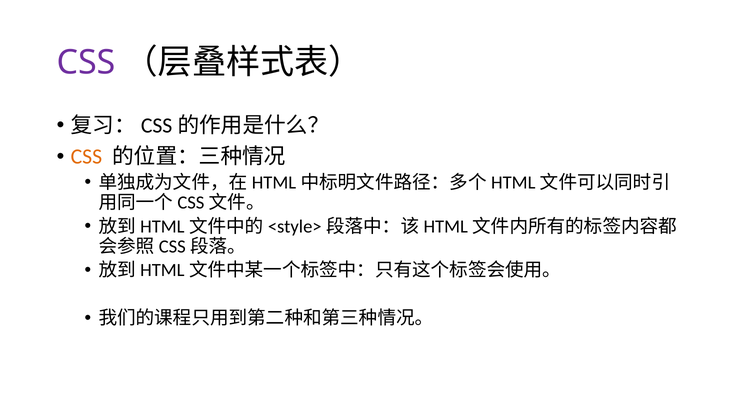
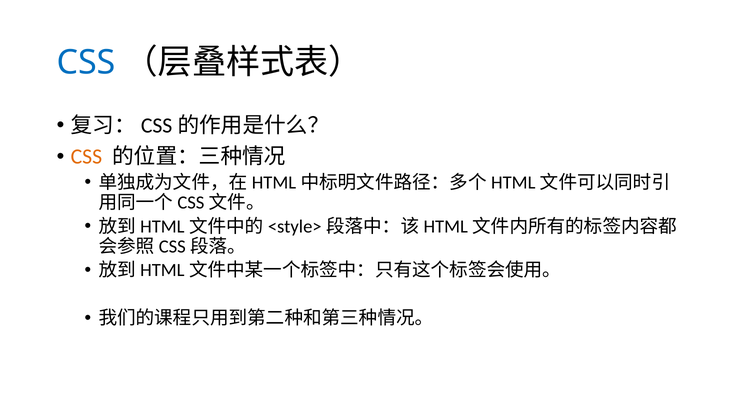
CSS colour: purple -> blue (86, 62)
